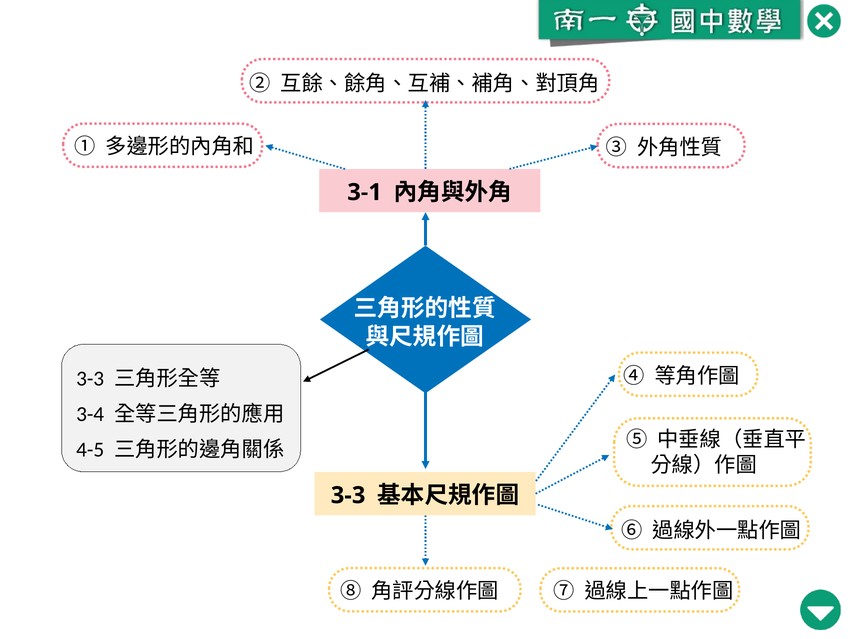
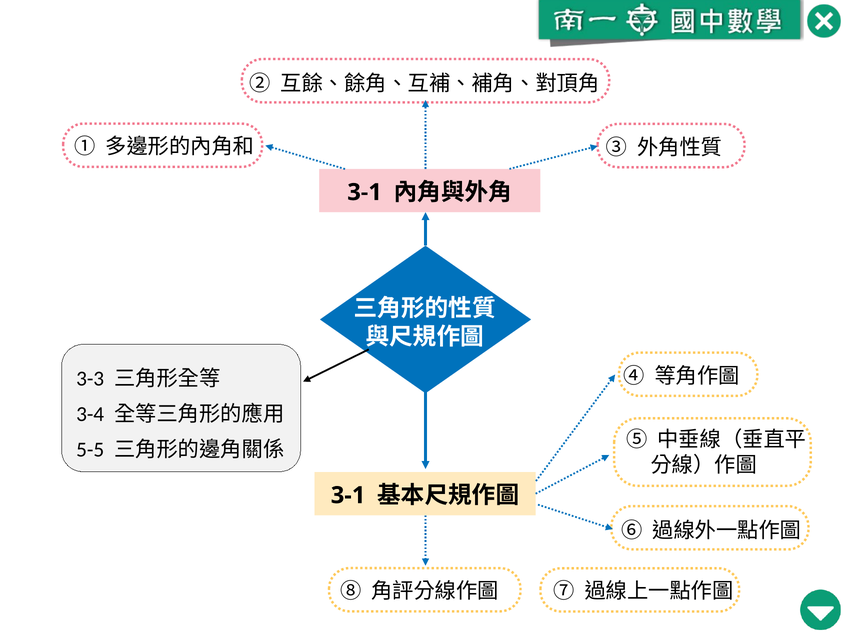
4-5: 4-5 -> 5-5 (90, 449)
3-3: 3-3 -> 3-1 (348, 495)
